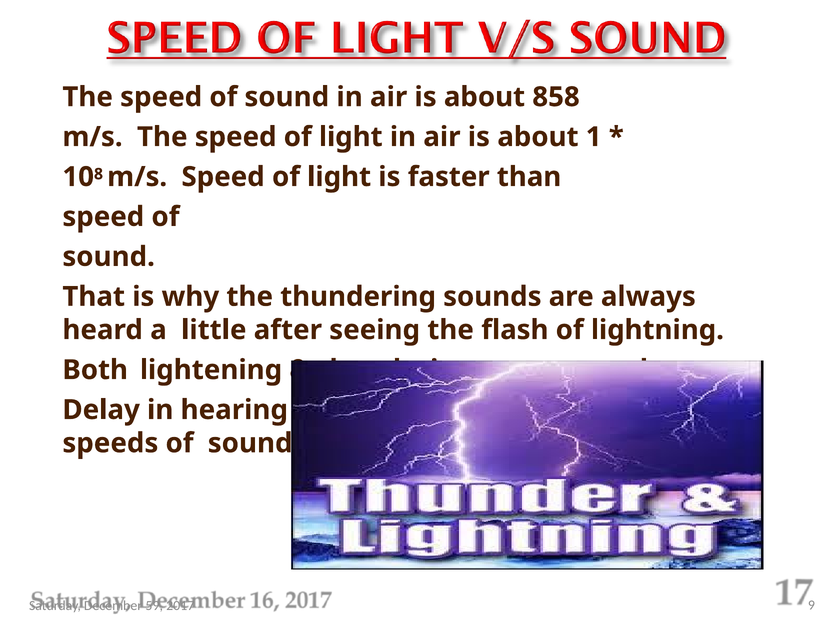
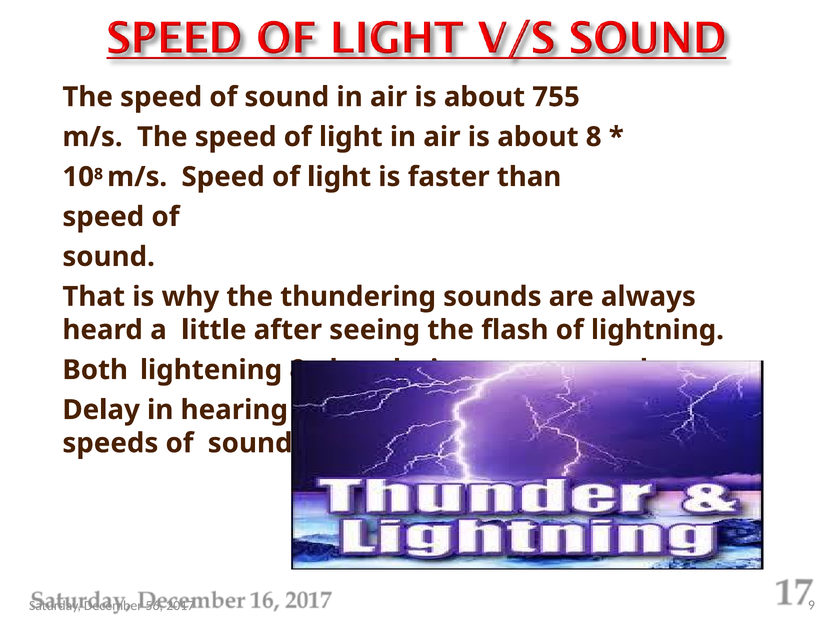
858: 858 -> 755 (556, 97)
1: 1 -> 8 (594, 137)
59: 59 -> 56 (154, 606)
